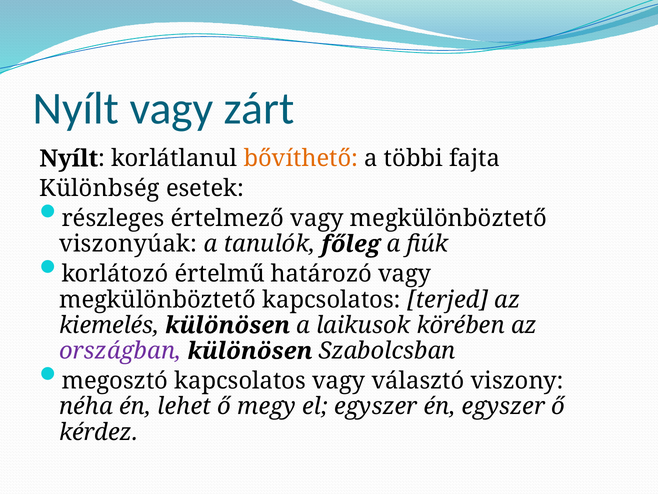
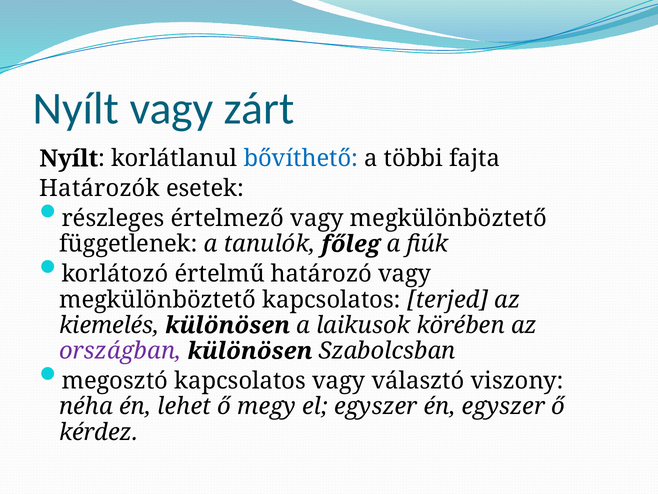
bővíthető colour: orange -> blue (301, 158)
Különbség: Különbség -> Határozók (100, 188)
viszonyúak: viszonyúak -> függetlenek (128, 244)
